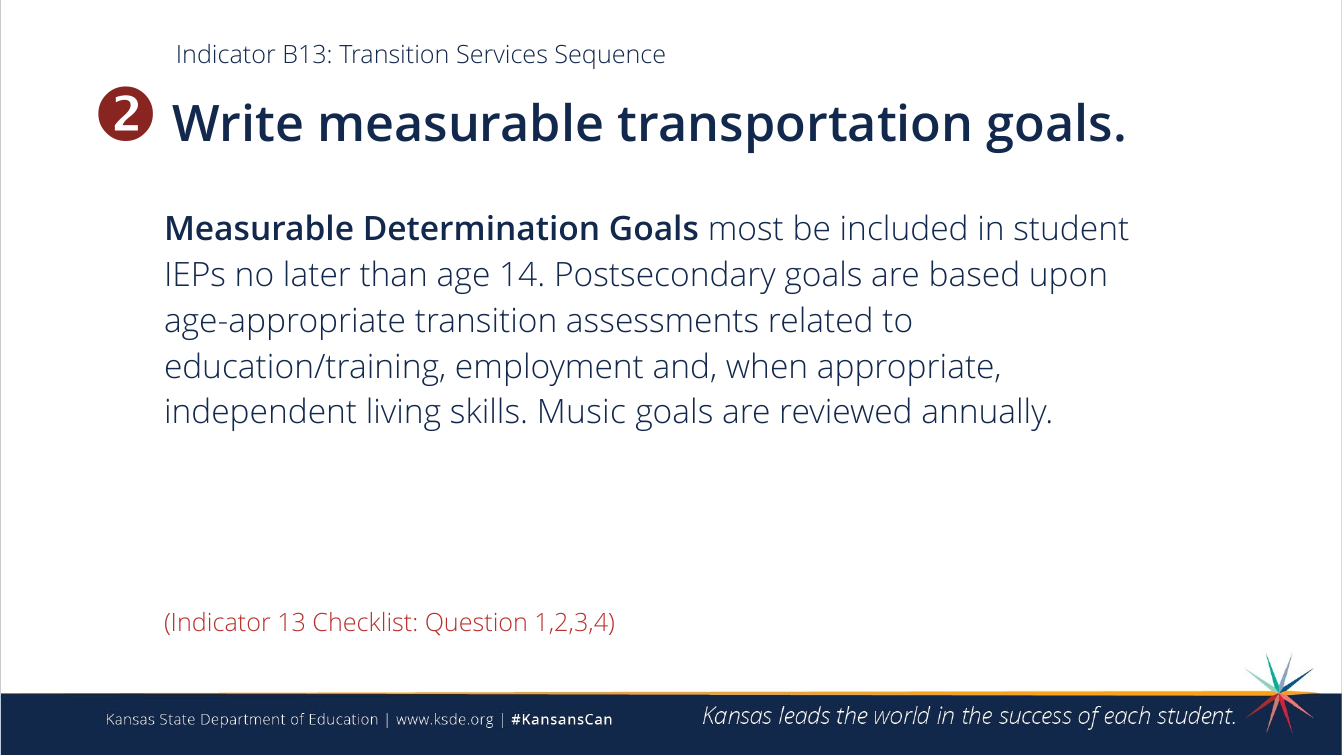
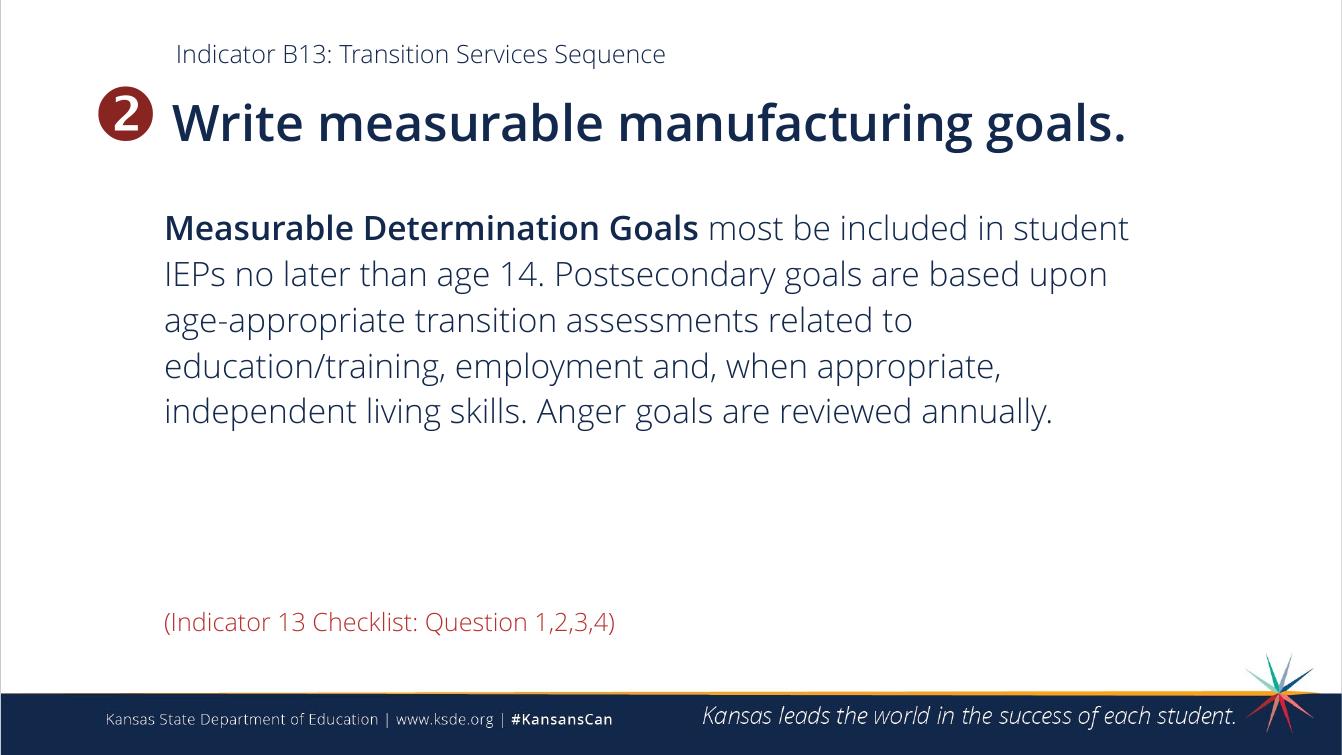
transportation: transportation -> manufacturing (796, 125)
Music: Music -> Anger (582, 413)
